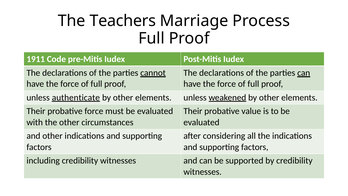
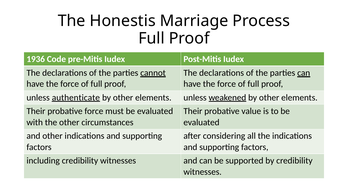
Teachers: Teachers -> Honestis (123, 21)
1911: 1911 -> 1936 (36, 59)
